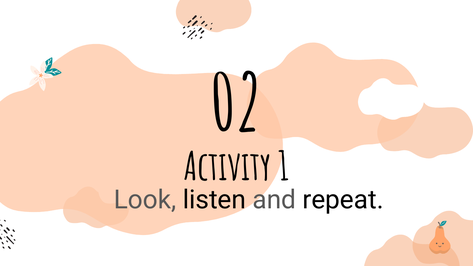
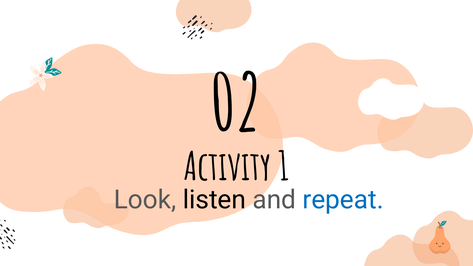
repeat colour: black -> blue (343, 200)
